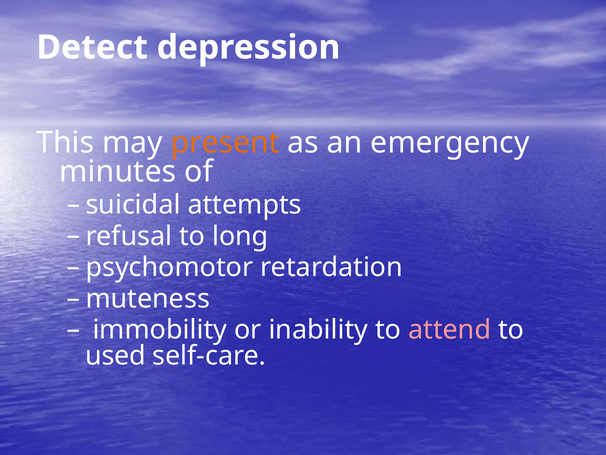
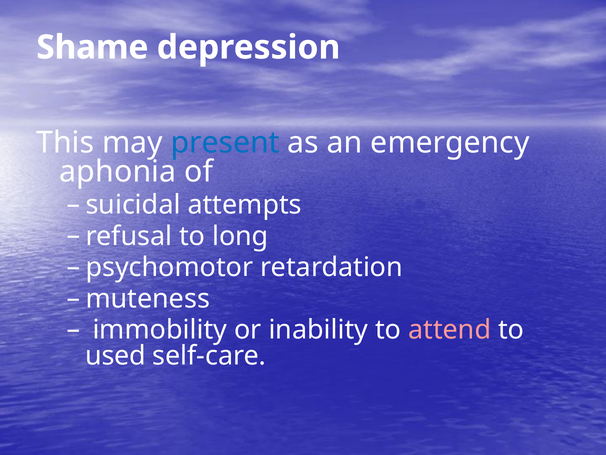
Detect: Detect -> Shame (92, 47)
present colour: orange -> blue (225, 143)
minutes: minutes -> aphonia (118, 172)
